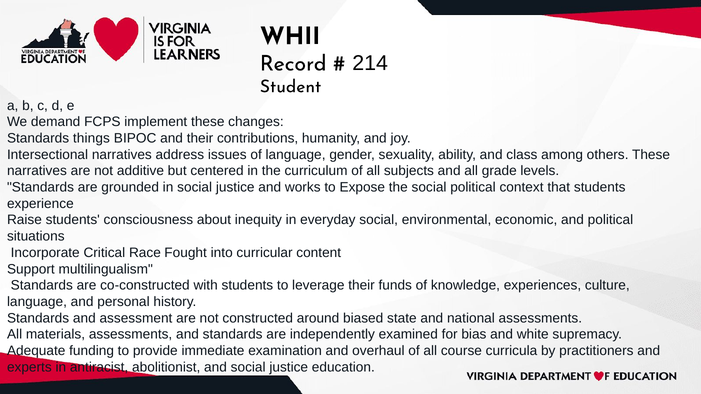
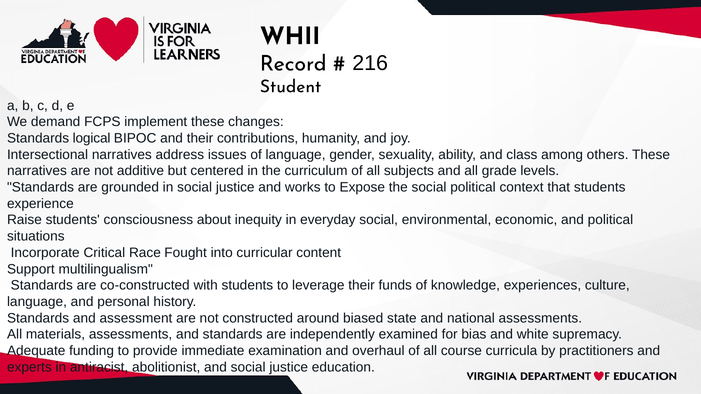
214: 214 -> 216 (370, 63)
things: things -> logical (92, 138)
